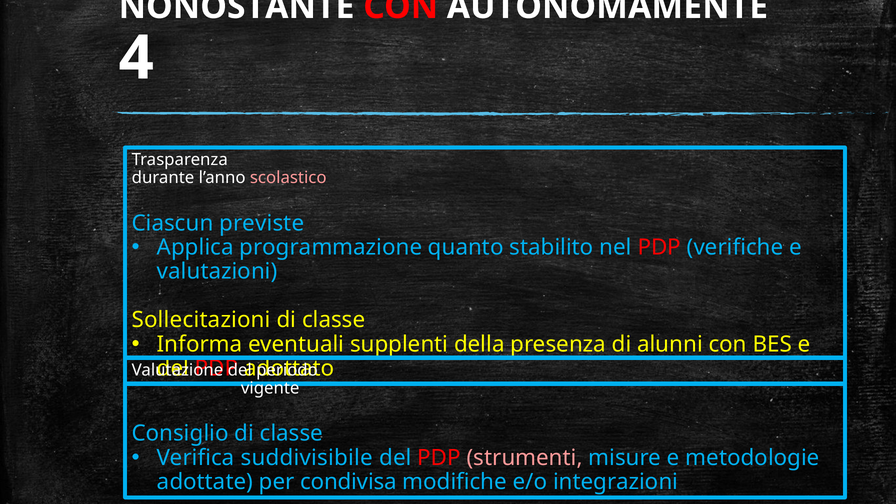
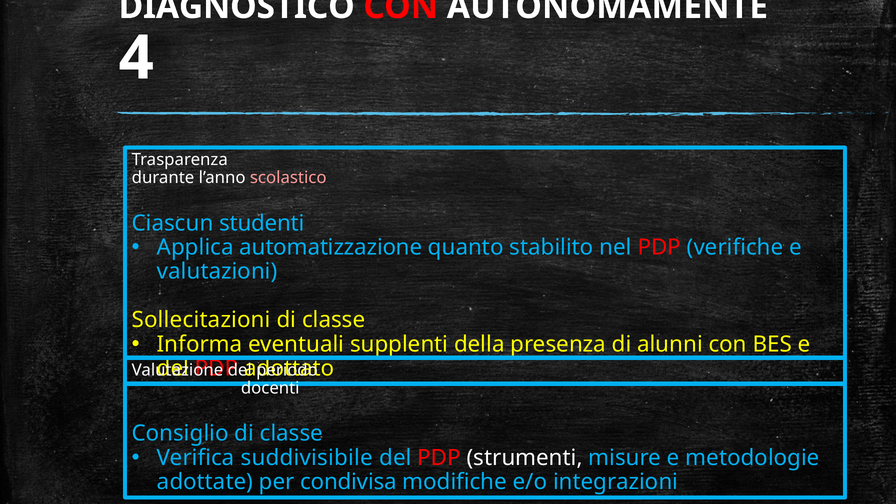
NONOSTANTE: NONOSTANTE -> DIAGNOSTICO (237, 7)
previste: previste -> studenti (262, 223)
programmazione: programmazione -> automatizzazione (331, 247)
vigente: vigente -> docenti (270, 388)
strumenti colour: pink -> white (525, 458)
